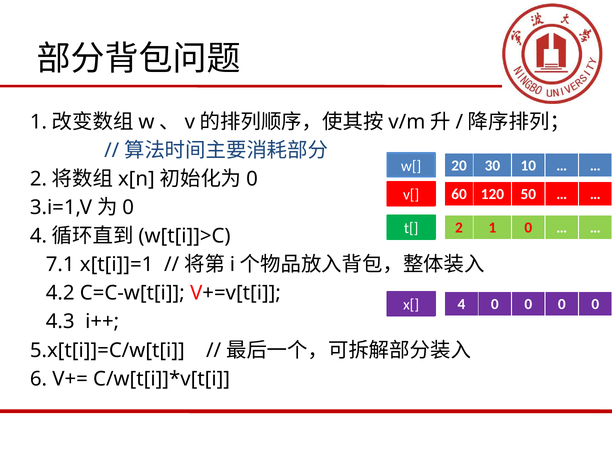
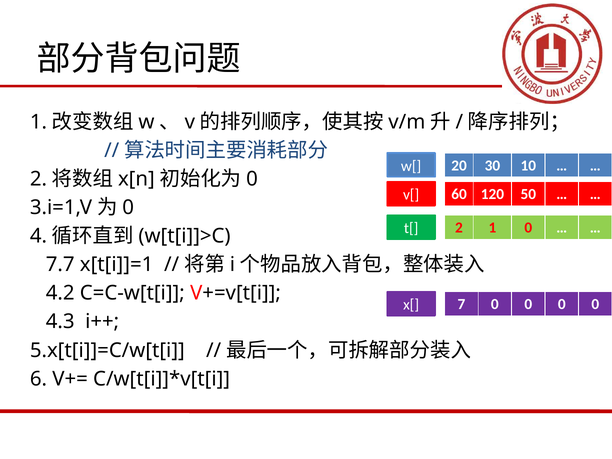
7.1: 7.1 -> 7.7 (60, 265)
x[ 4: 4 -> 7 (461, 304)
